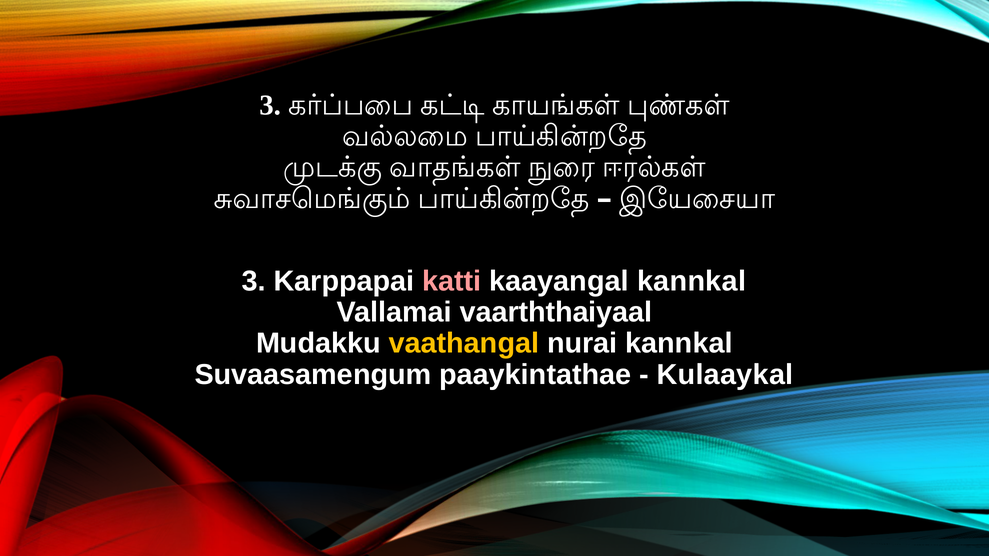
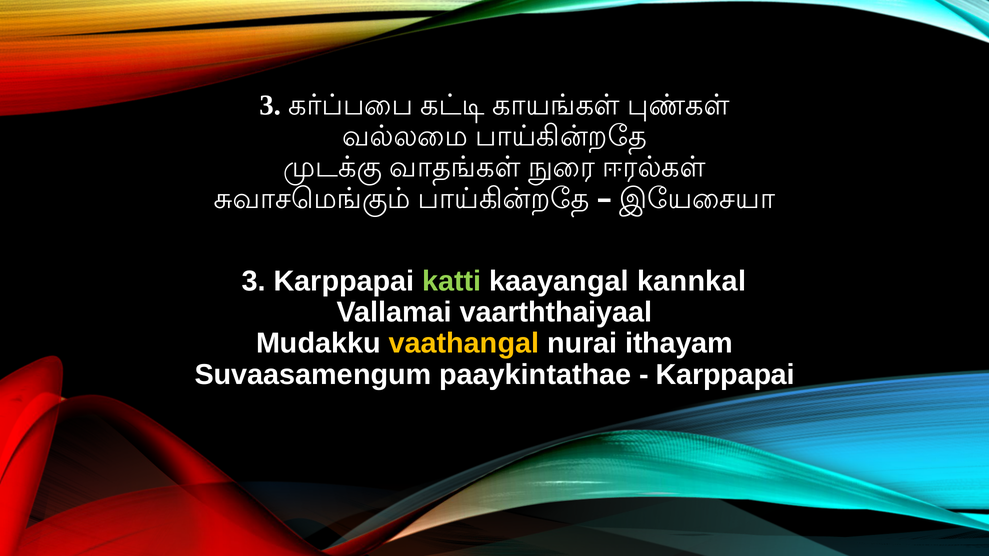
katti colour: pink -> light green (452, 281)
nurai kannkal: kannkal -> ithayam (679, 344)
Kulaaykal: Kulaaykal -> Karppapai (725, 375)
